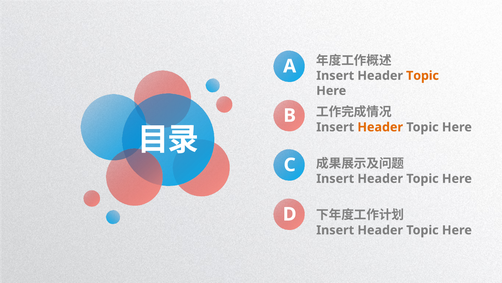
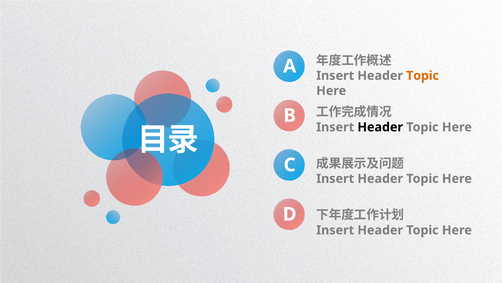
Header colour: orange -> black (380, 127)
